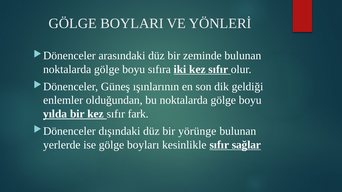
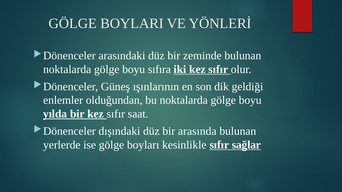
fark: fark -> saat (138, 114)
yörünge: yörünge -> arasında (197, 131)
